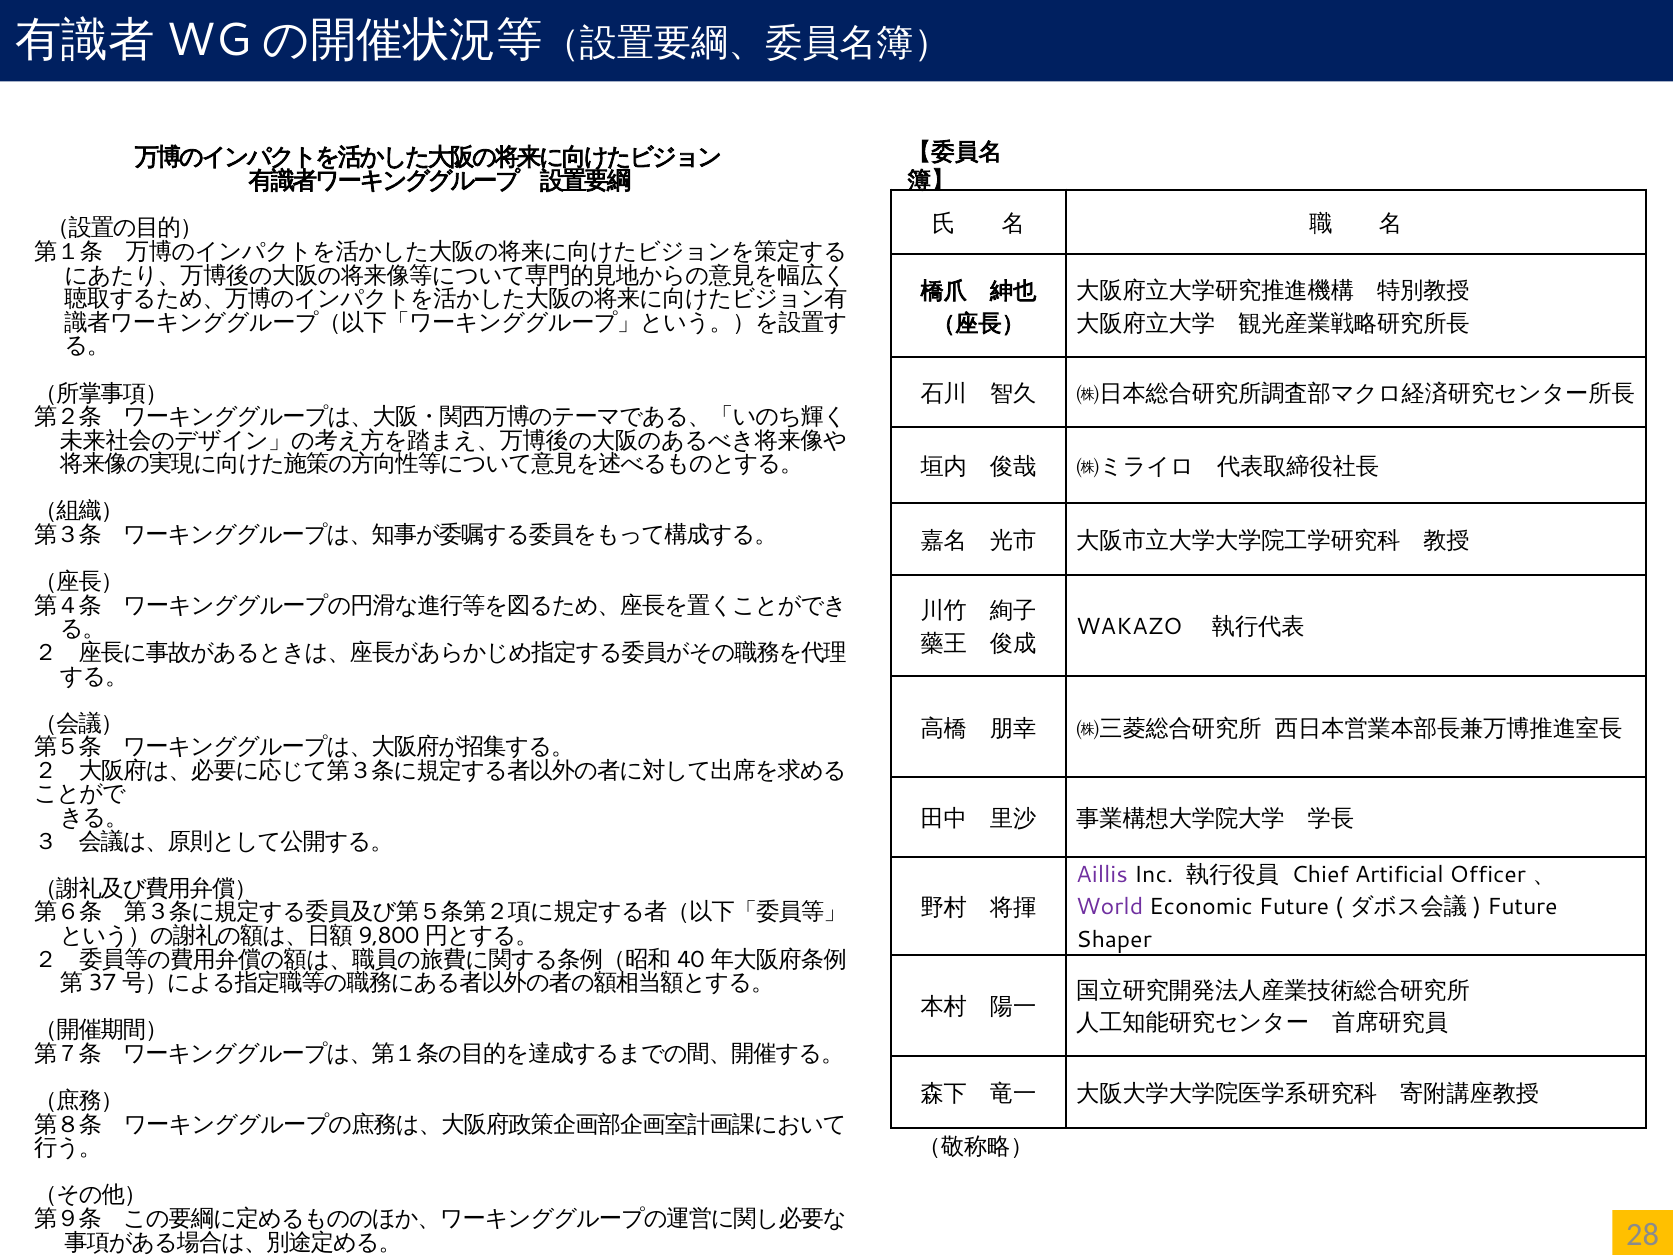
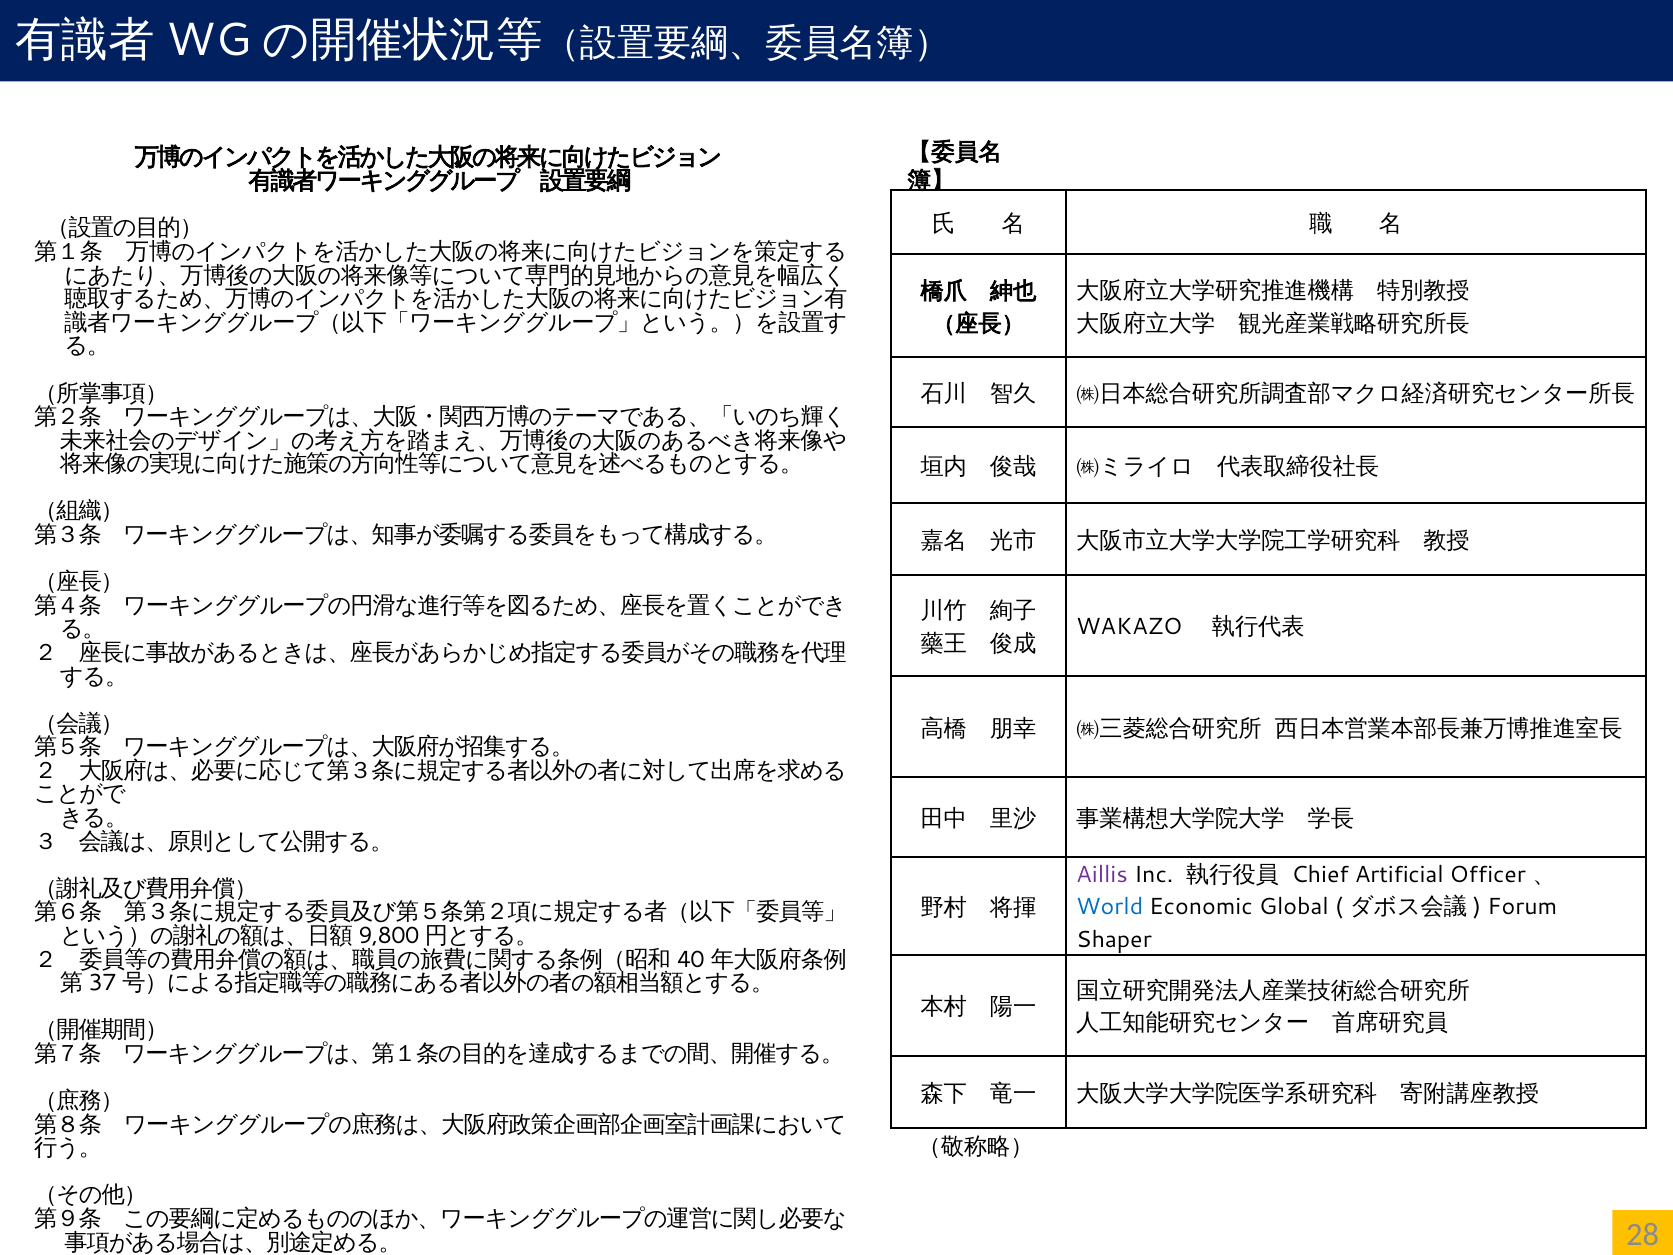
World colour: purple -> blue (1110, 907)
Economic Future: Future -> Global (1294, 907)
Future: Future -> Forum (1522, 907)
